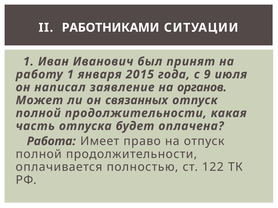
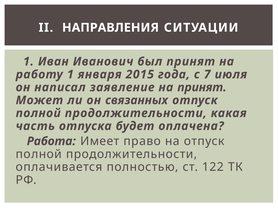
РАБОТНИКАМИ: РАБОТНИКАМИ -> НАПРАВЛЕНИЯ (110, 28)
9: 9 -> 7 (207, 75)
на органов: органов -> принят (202, 88)
